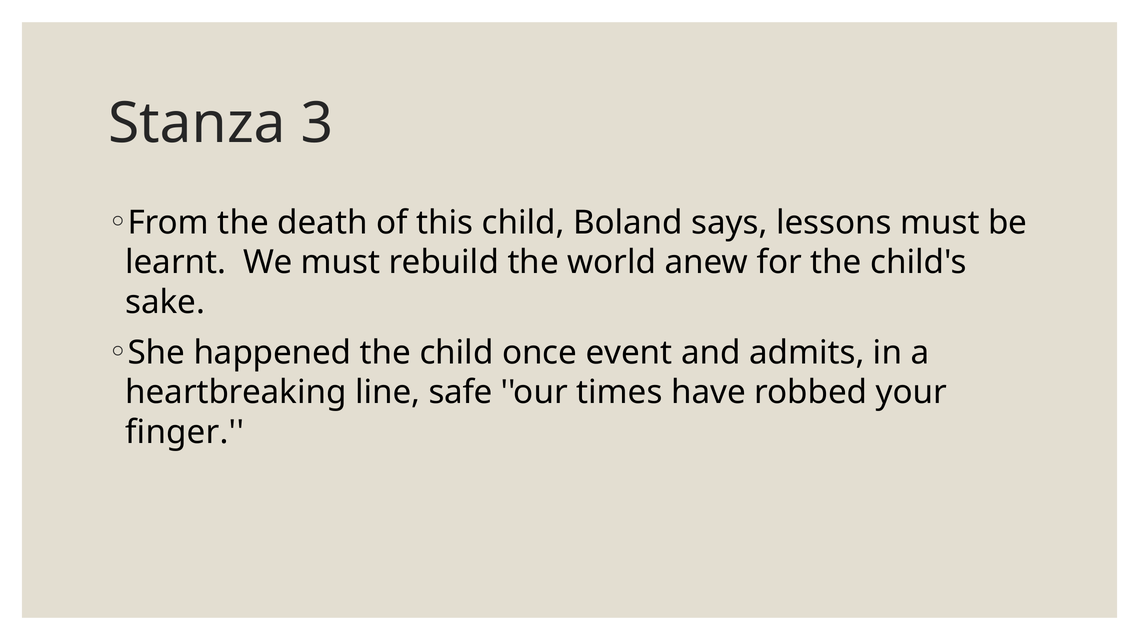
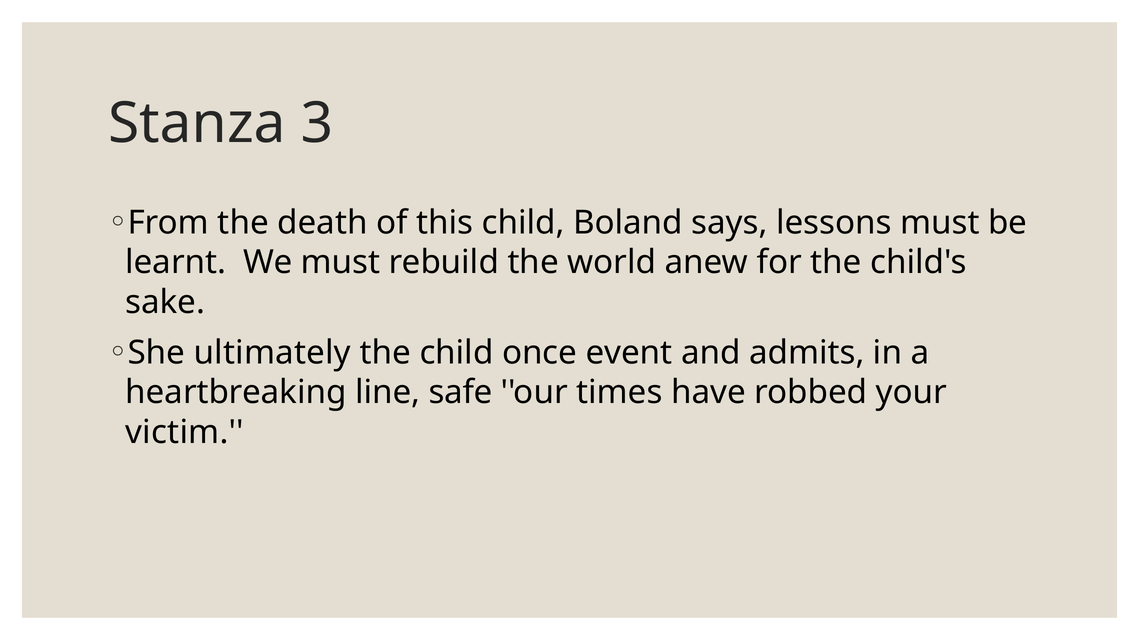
happened: happened -> ultimately (272, 353)
finger: finger -> victim (185, 433)
